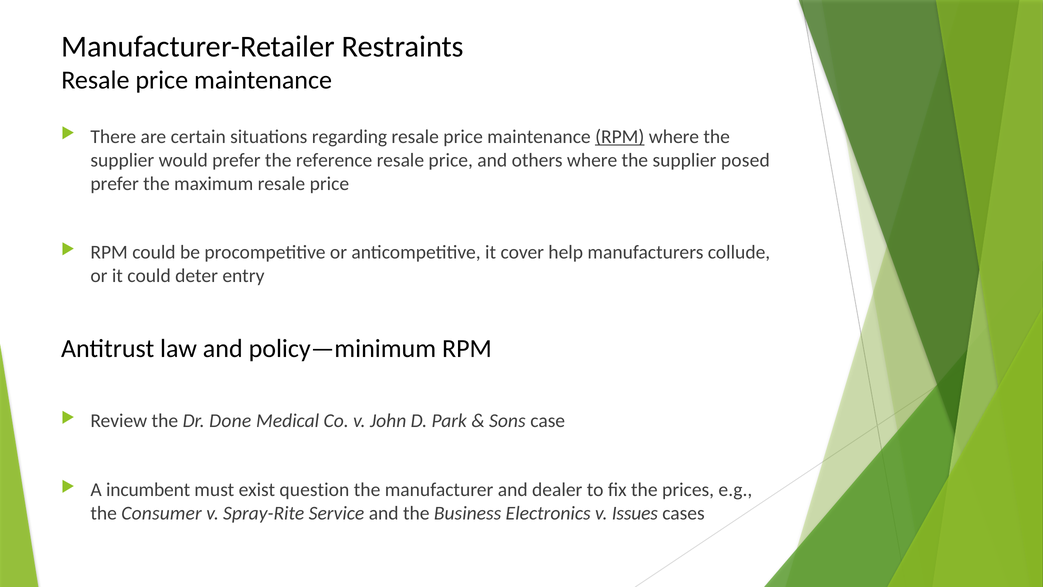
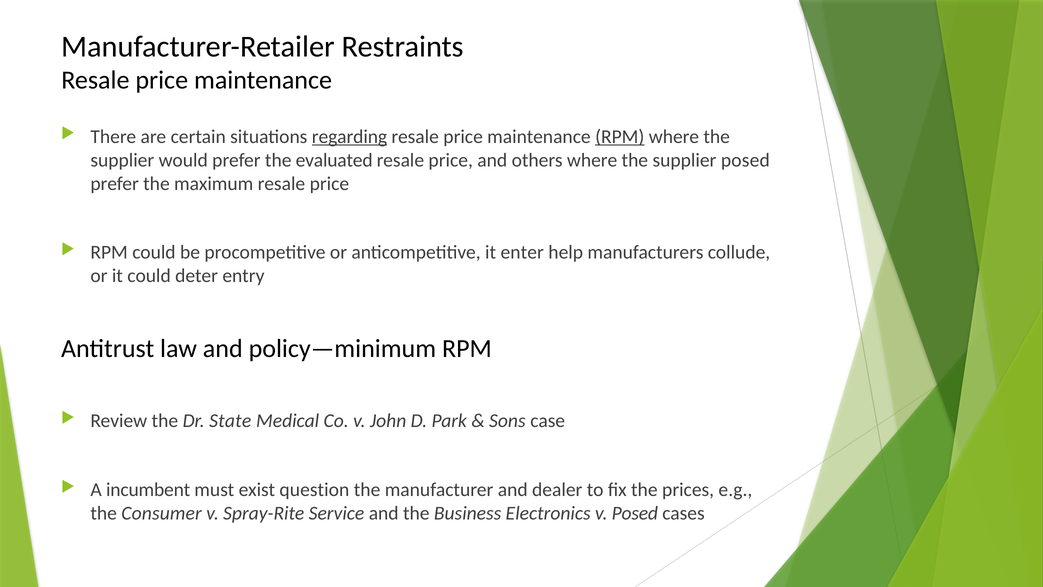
regarding underline: none -> present (349, 137)
reference: reference -> evaluated (334, 160)
cover: cover -> enter (522, 252)
Done: Done -> State (230, 421)
v Issues: Issues -> Posed (635, 513)
